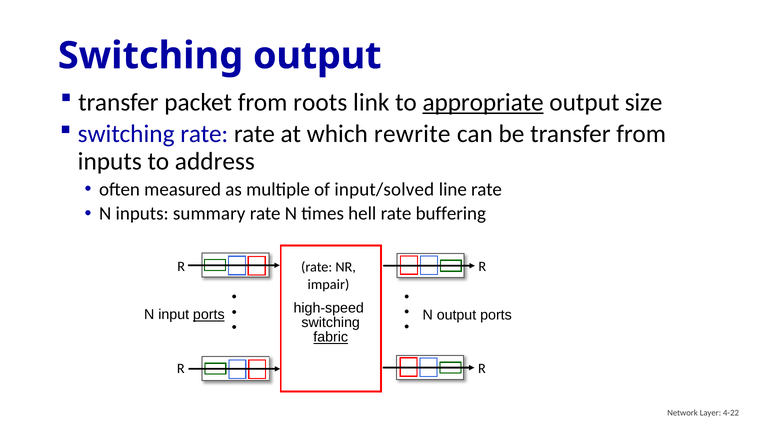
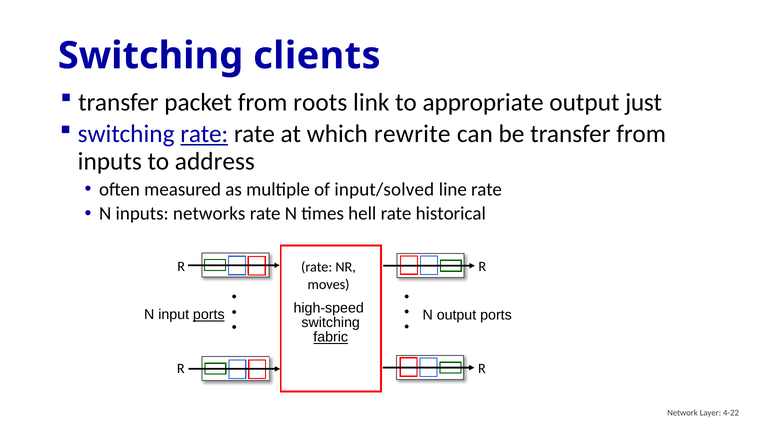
Switching output: output -> clients (317, 56)
appropriate underline: present -> none (483, 102)
size: size -> just (644, 102)
rate underline: none -> present (204, 134)
summary: summary -> networks (209, 214)
buffering: buffering -> historical (451, 214)
impair: impair -> moves (329, 284)
